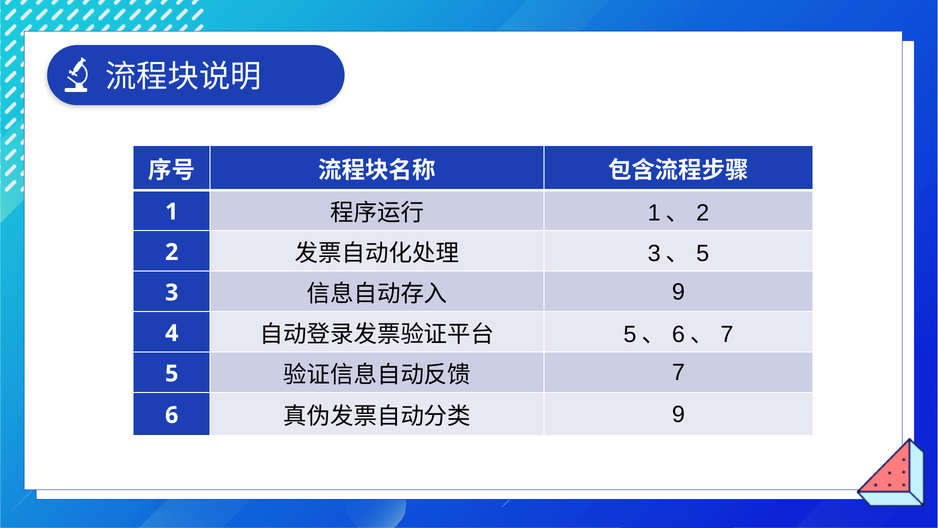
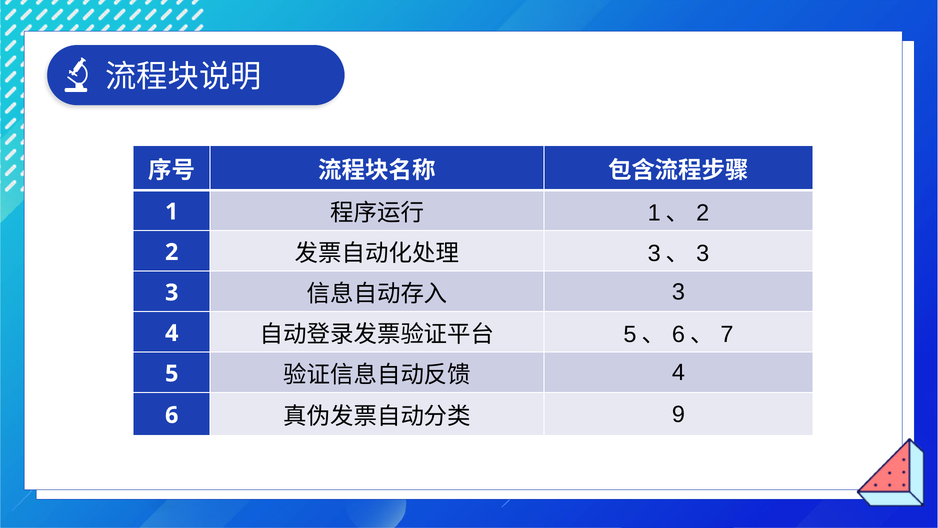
5: 5 -> 3 (703, 253)
9: 9 -> 3 (678, 292)
7: 7 -> 4 (678, 372)
